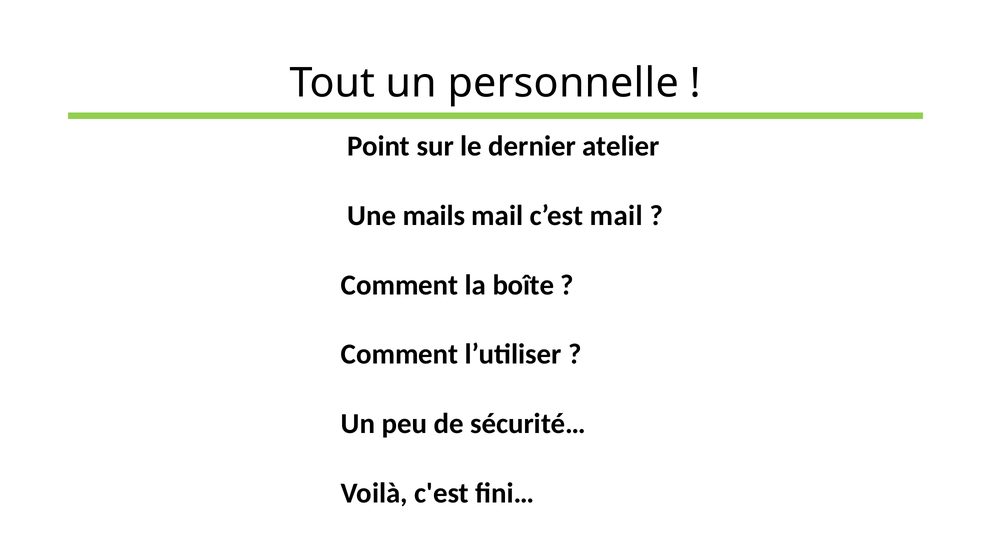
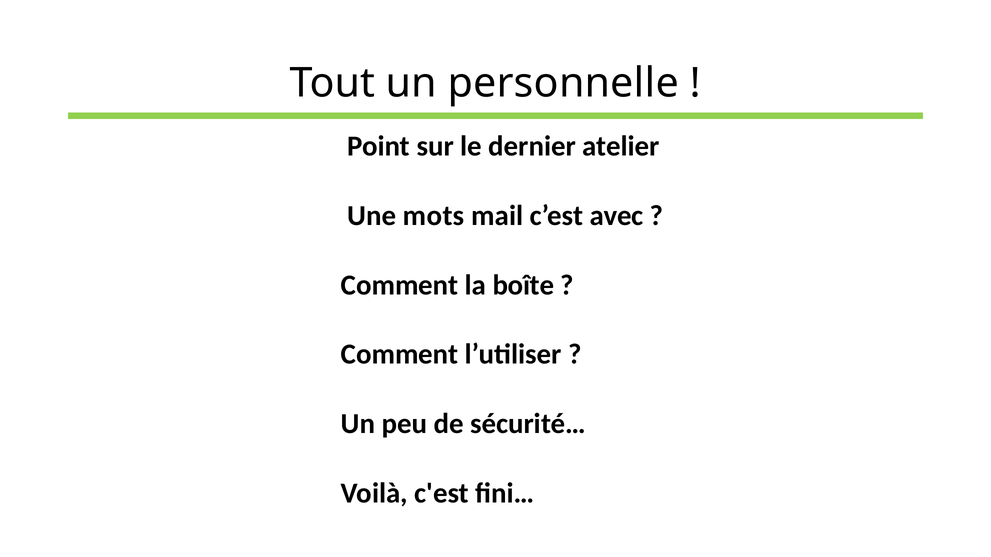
mails: mails -> mots (434, 216)
c’est mail: mail -> avec (617, 216)
